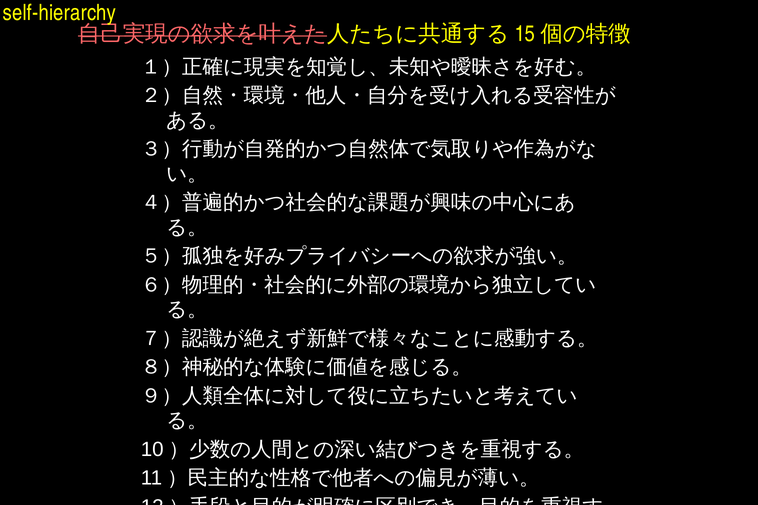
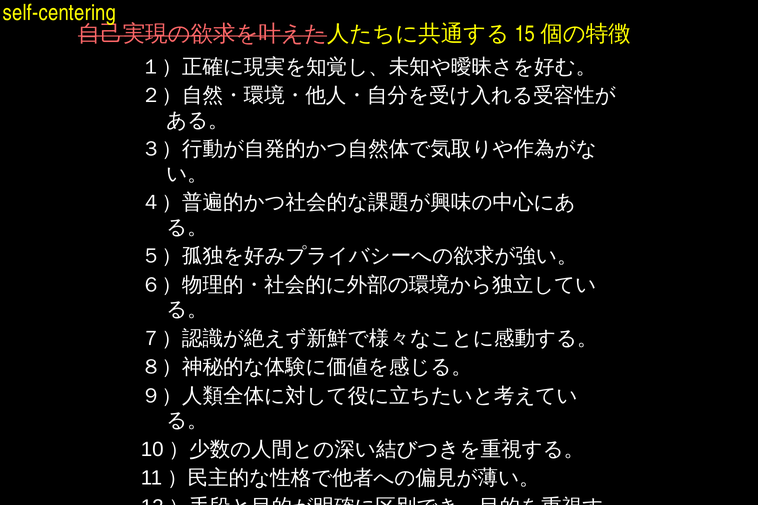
self-hierarchy: self-hierarchy -> self-centering (59, 13)
